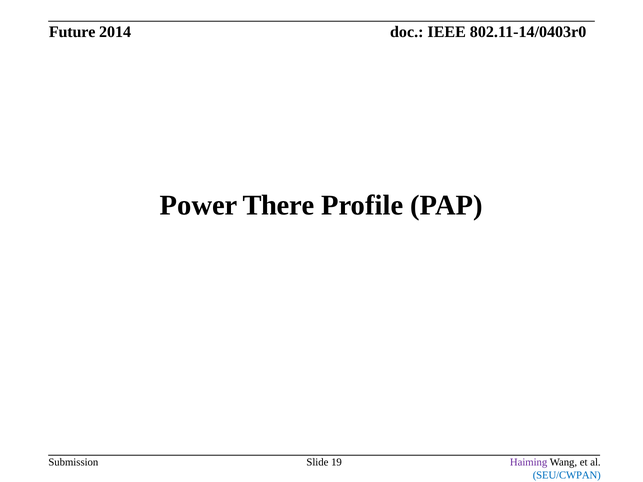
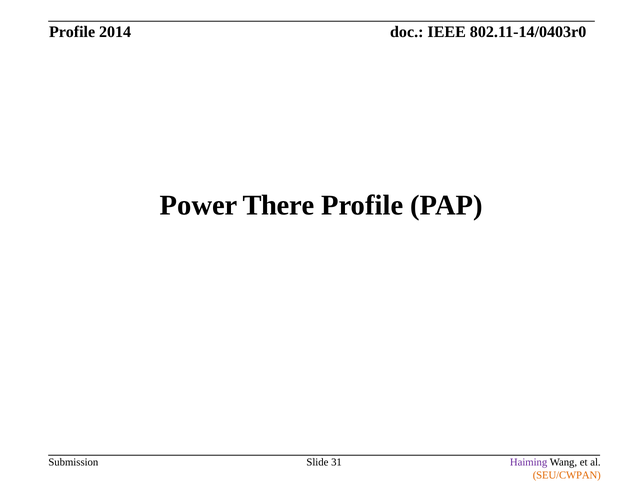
Future: Future -> Profile (72, 32)
19: 19 -> 31 (336, 463)
SEU/CWPAN colour: blue -> orange (567, 475)
